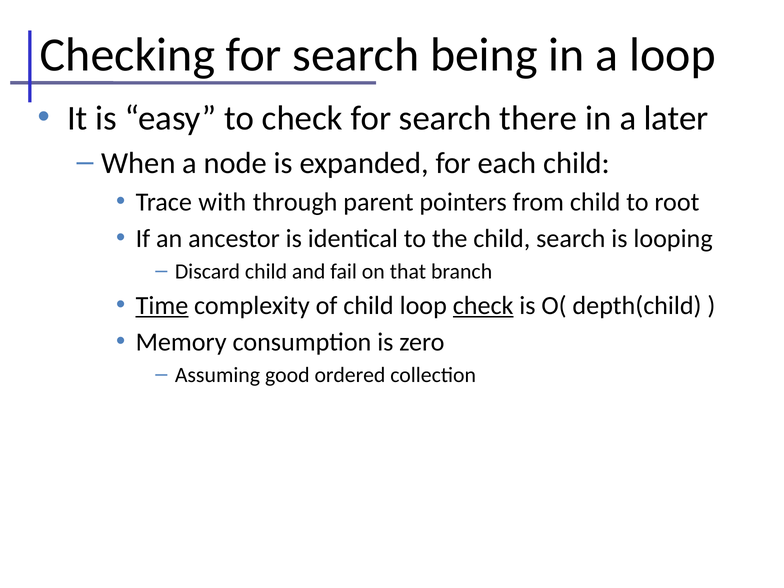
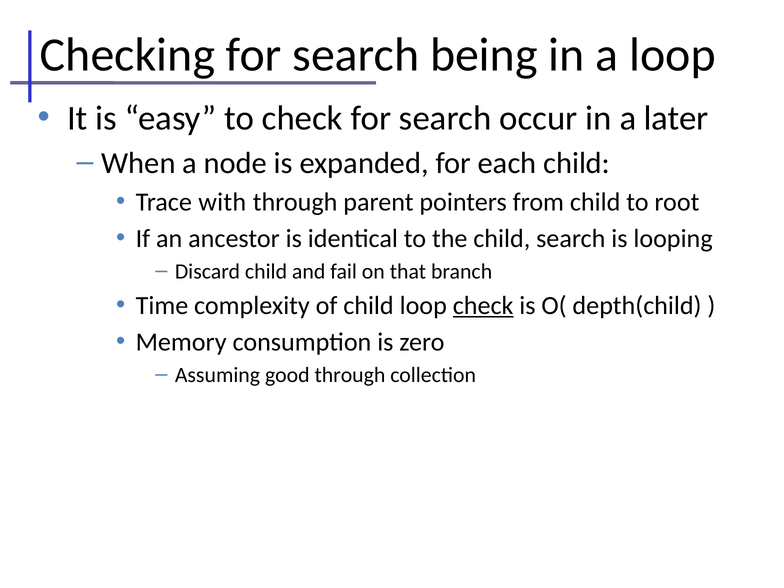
there: there -> occur (538, 118)
Time underline: present -> none (162, 306)
good ordered: ordered -> through (350, 375)
